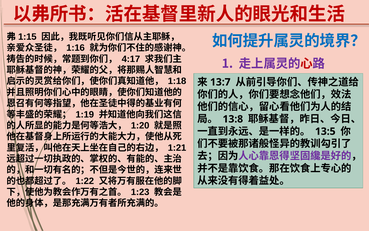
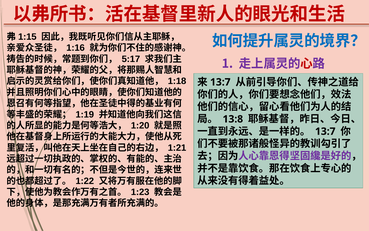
4:17: 4:17 -> 5:17 (131, 59)
13:5: 13:5 -> 13:7 (325, 131)
